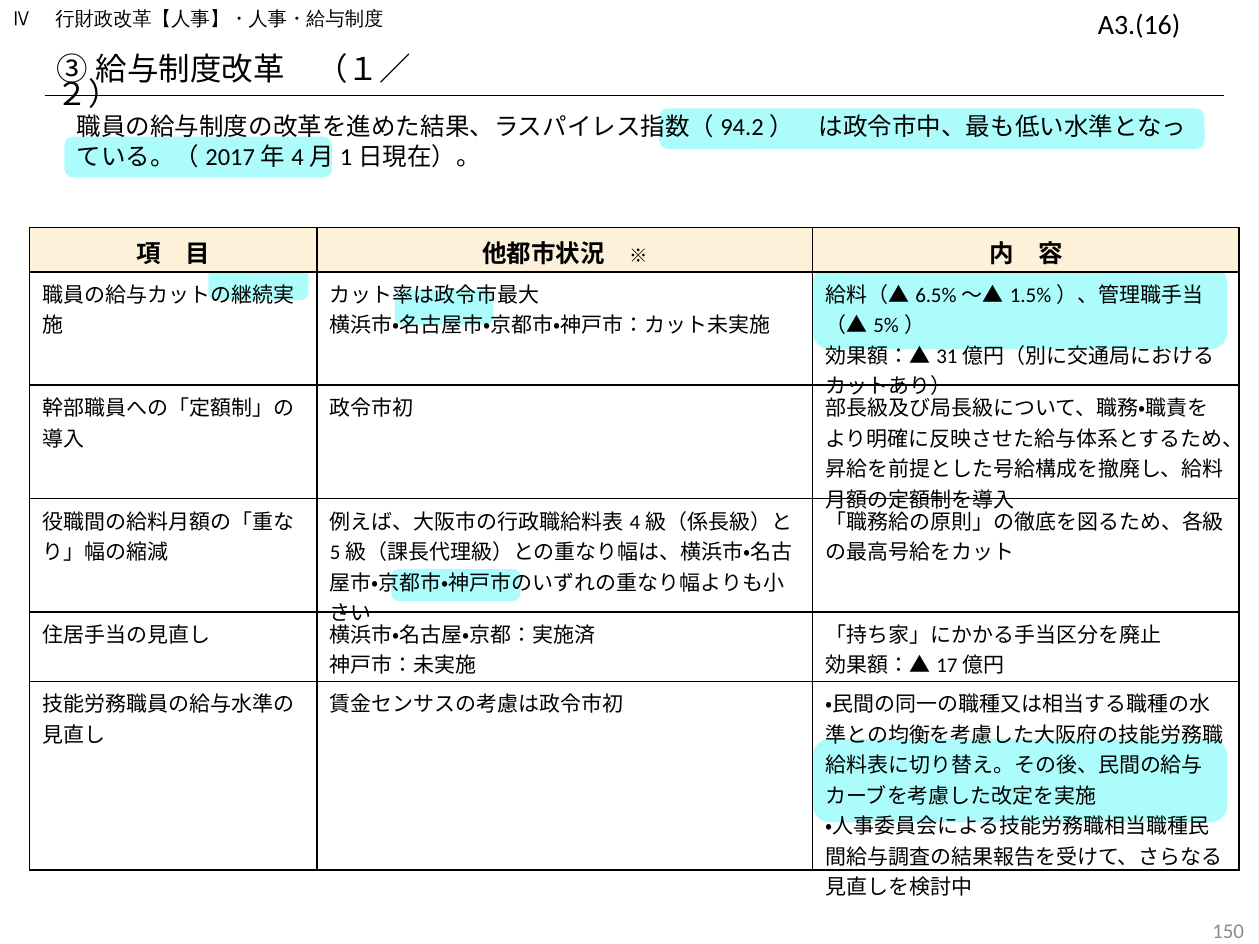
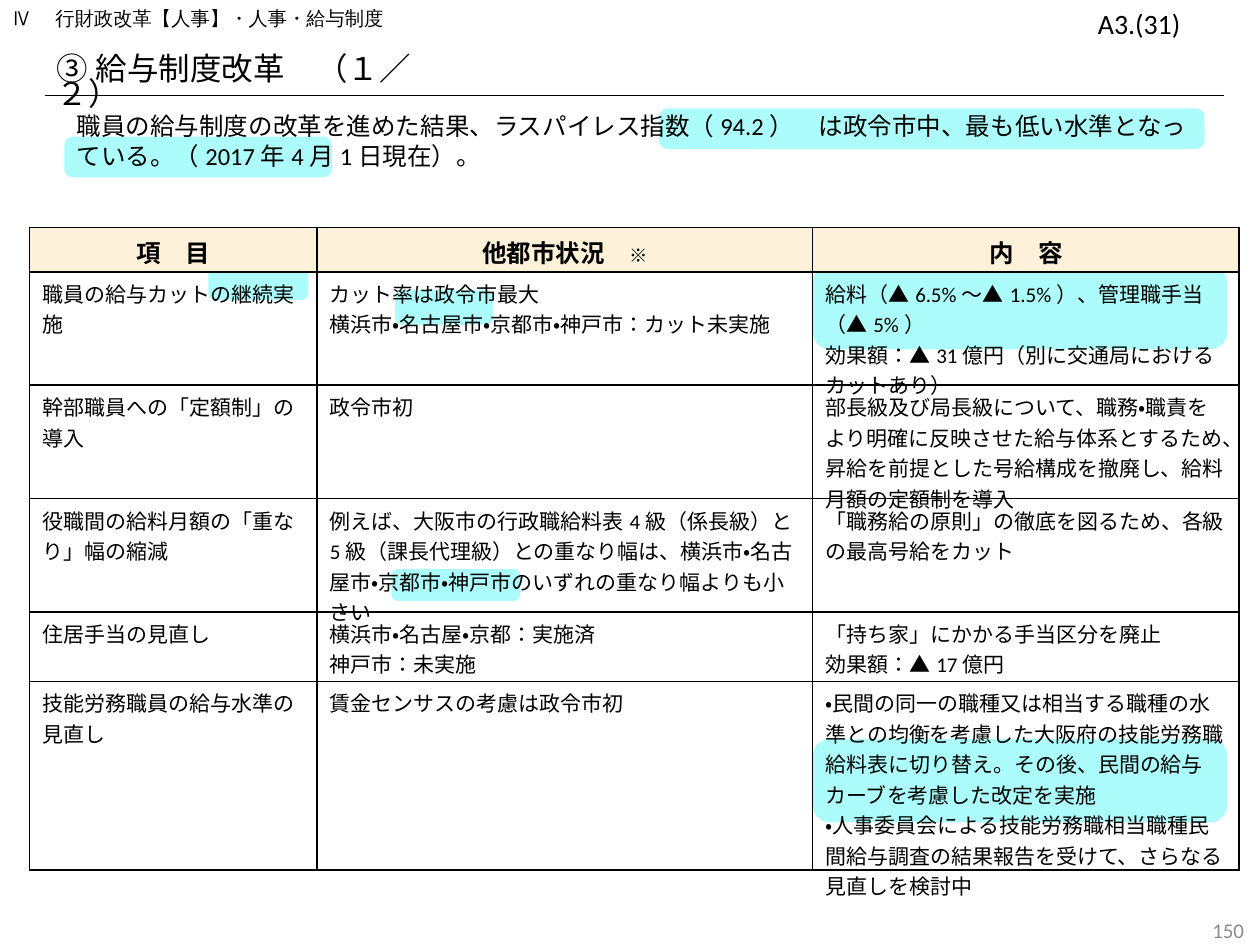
A3.(16: A3.(16 -> A3.(31 (1139, 25)
